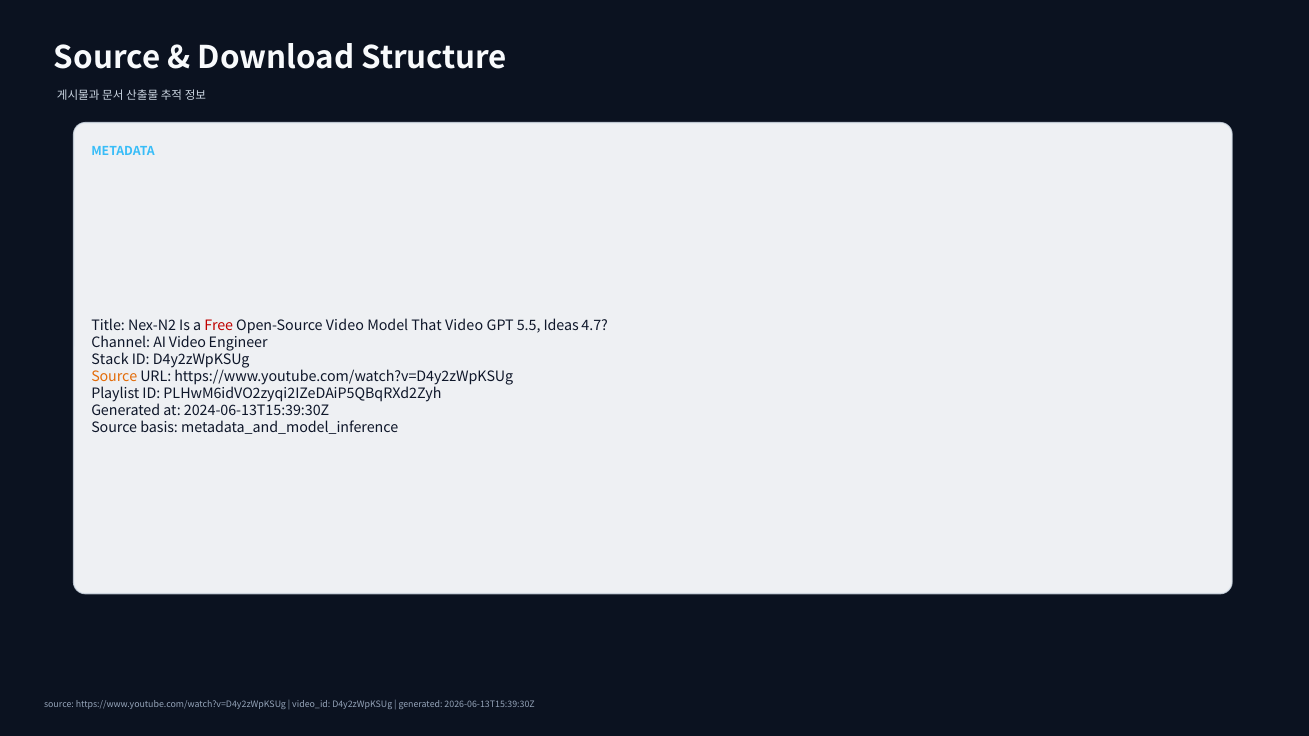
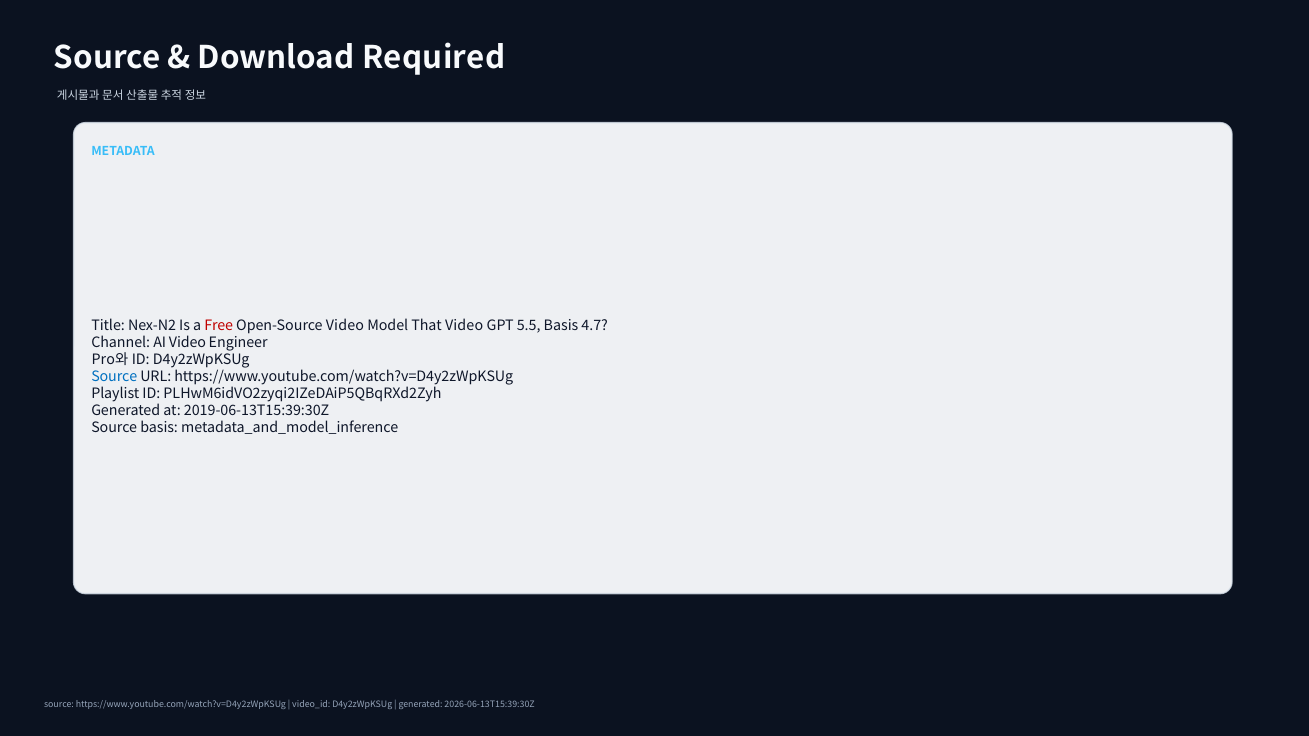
Structure: Structure -> Required (434, 59)
5.5 Ideas: Ideas -> Basis (561, 326)
Stack: Stack -> Pro와 (110, 360)
Source colour: orange -> blue (114, 377)
2024-06-13T15:39:30Z: 2024-06-13T15:39:30Z -> 2019-06-13T15:39:30Z (257, 411)
